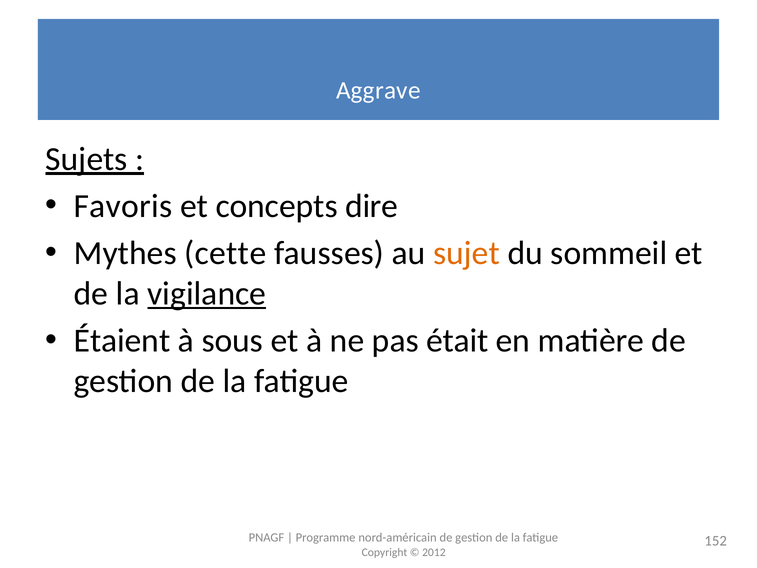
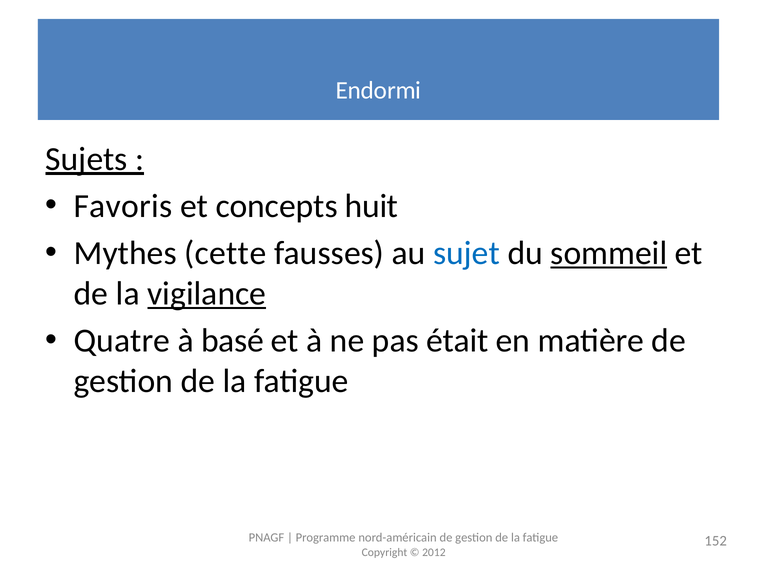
Aggrave: Aggrave -> Endormi (379, 90)
dire: dire -> huit (372, 206)
sujet colour: orange -> blue (466, 253)
sommeil underline: none -> present (609, 253)
Étaient: Étaient -> Quatre (122, 341)
sous: sous -> basé (232, 341)
